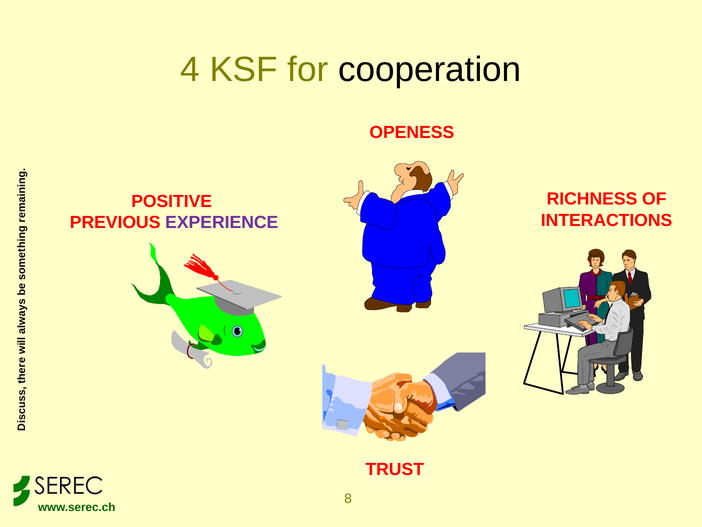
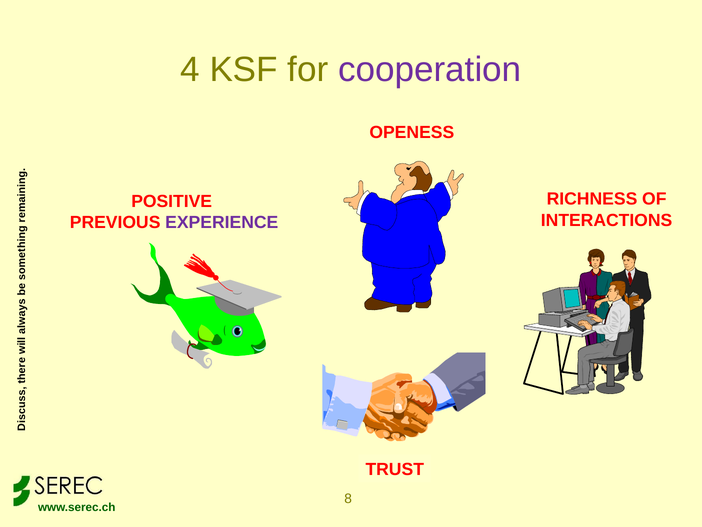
cooperation colour: black -> purple (430, 69)
